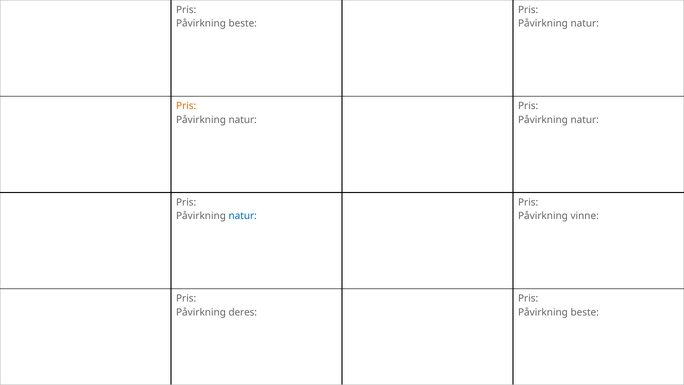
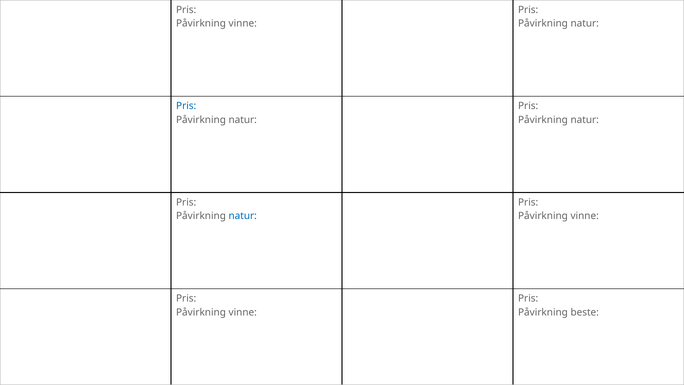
beste: beste -> vinne (243, 24)
Pris colour: orange -> blue (186, 106)
deres: deres -> vinne (243, 312)
